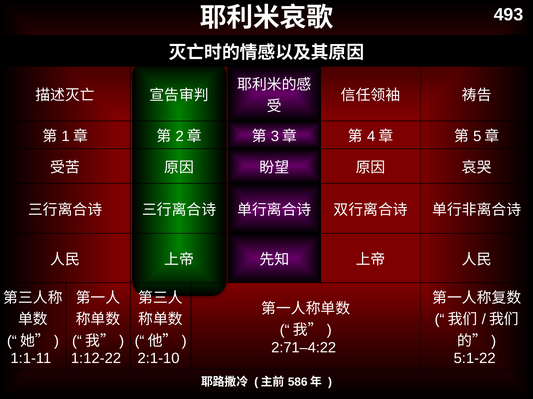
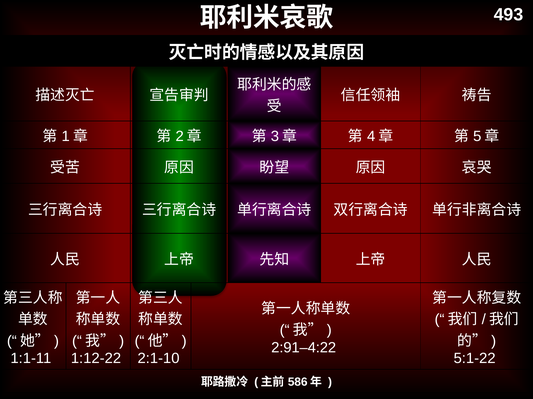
2:71–4:22: 2:71–4:22 -> 2:91–4:22 (304, 348)
